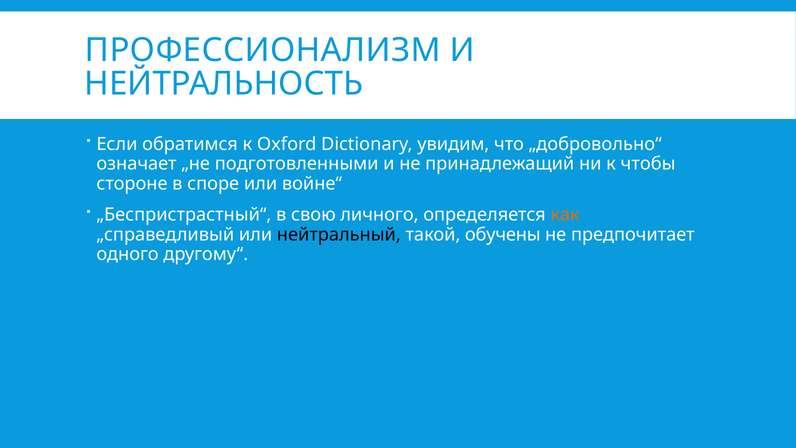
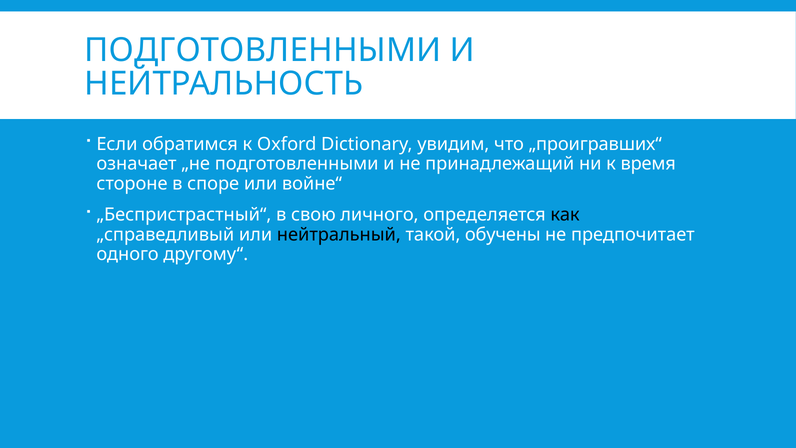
ПРОФЕССИОНАЛИЗМ: ПРОФЕССИОНАЛИЗМ -> ПОДГОТОВЛЕННЫМИ (263, 50)
„добровольно“: „добровольно“ -> „проигравших“ (595, 144)
чтобы: чтобы -> время (648, 164)
как colour: orange -> black (565, 215)
